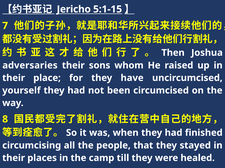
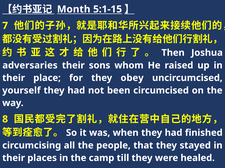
Jericho: Jericho -> Month (74, 9)
have: have -> obey (132, 78)
